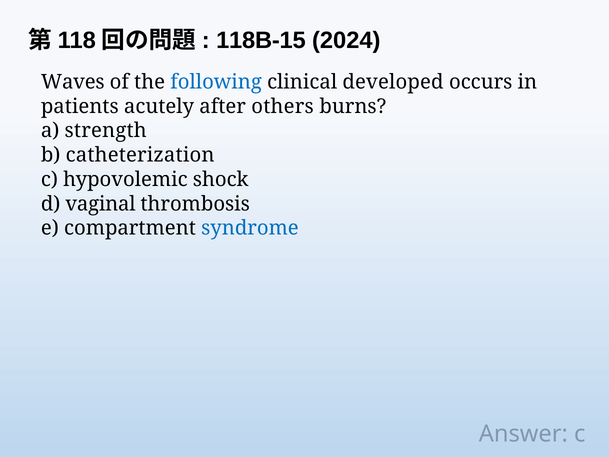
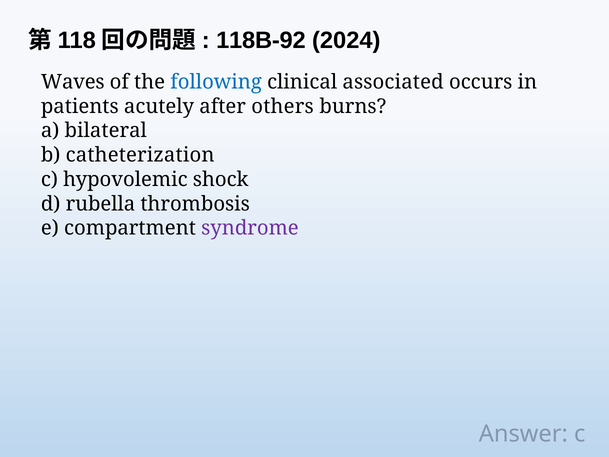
118B-15: 118B-15 -> 118B-92 (261, 40)
developed: developed -> associated (393, 82)
strength: strength -> bilateral (106, 131)
vaginal: vaginal -> rubella (100, 204)
syndrome colour: blue -> purple (250, 228)
